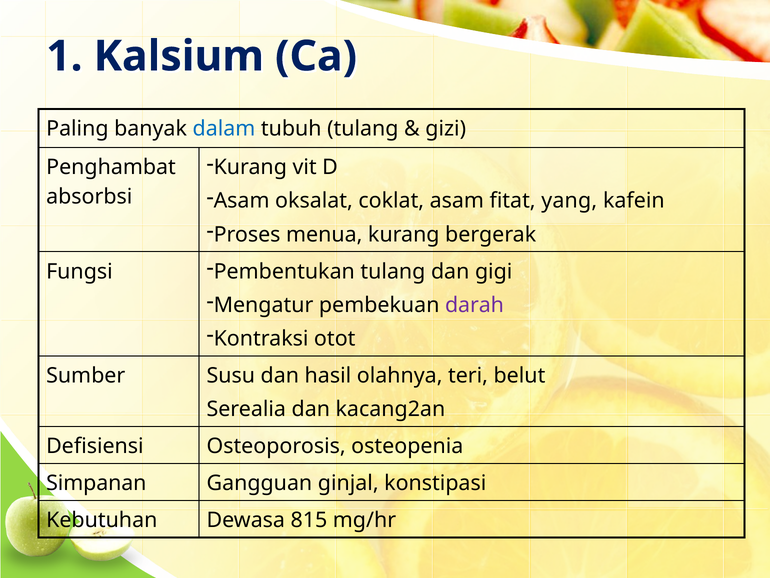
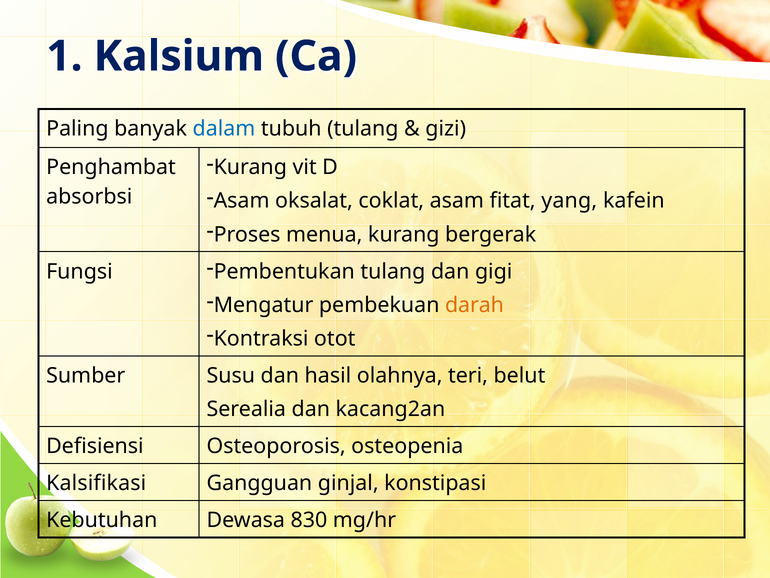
darah colour: purple -> orange (474, 305)
Simpanan: Simpanan -> Kalsifikasi (96, 483)
815: 815 -> 830 (309, 520)
